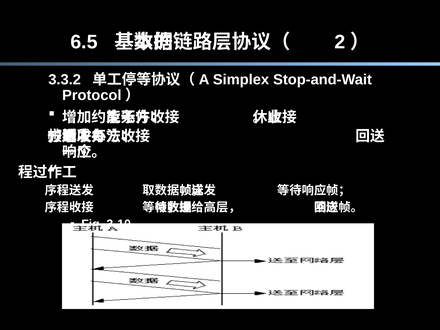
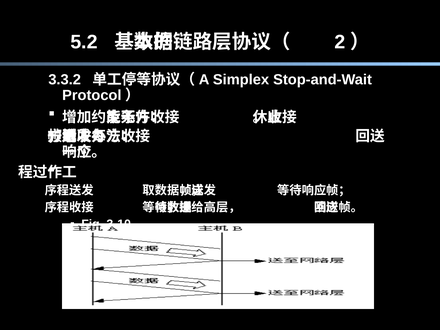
6.5: 6.5 -> 5.2 (84, 42)
